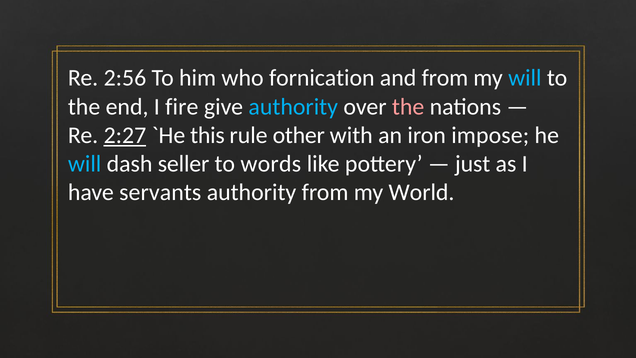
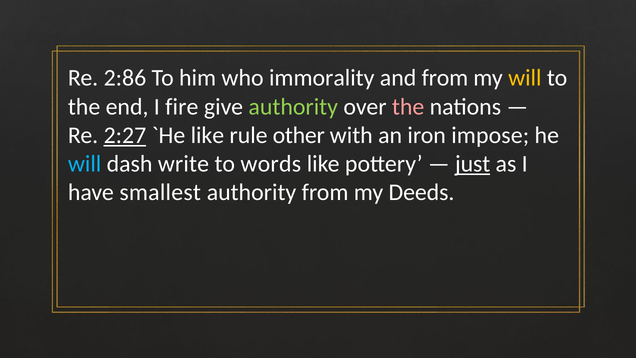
2:56: 2:56 -> 2:86 (125, 78)
fornication: fornication -> immorality (322, 78)
will colour: light blue -> yellow (525, 78)
authority colour: light blue -> light green (293, 107)
this: this -> like (207, 135)
seller: seller -> write (183, 164)
just underline: none -> present (473, 164)
servants: servants -> smallest (160, 192)
World: World -> Deeds (422, 192)
